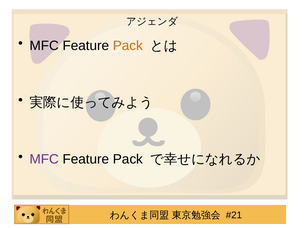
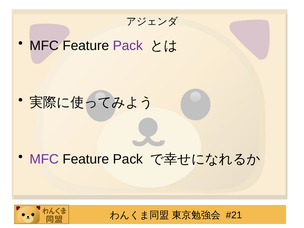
Pack colour: orange -> purple (128, 46)
